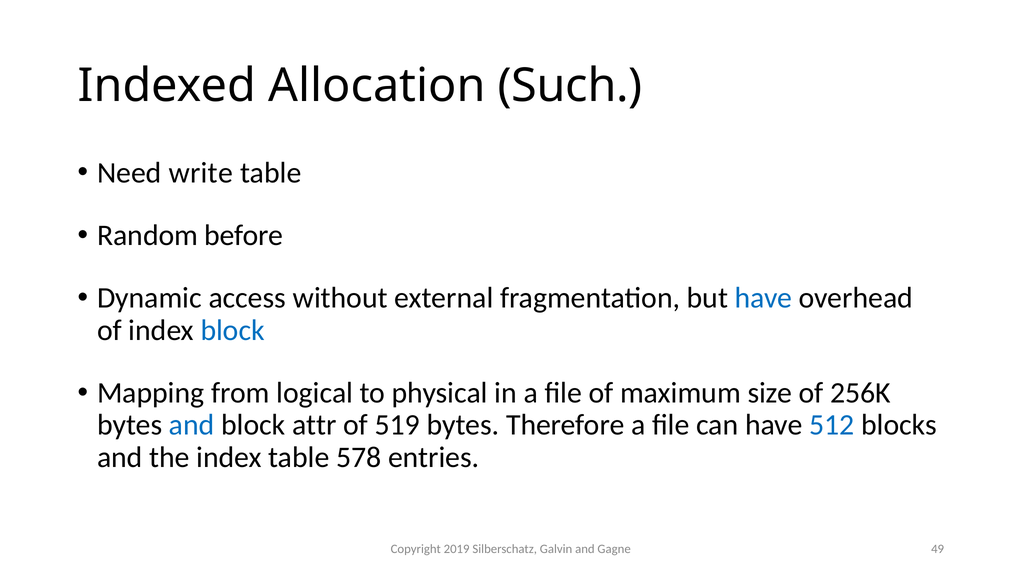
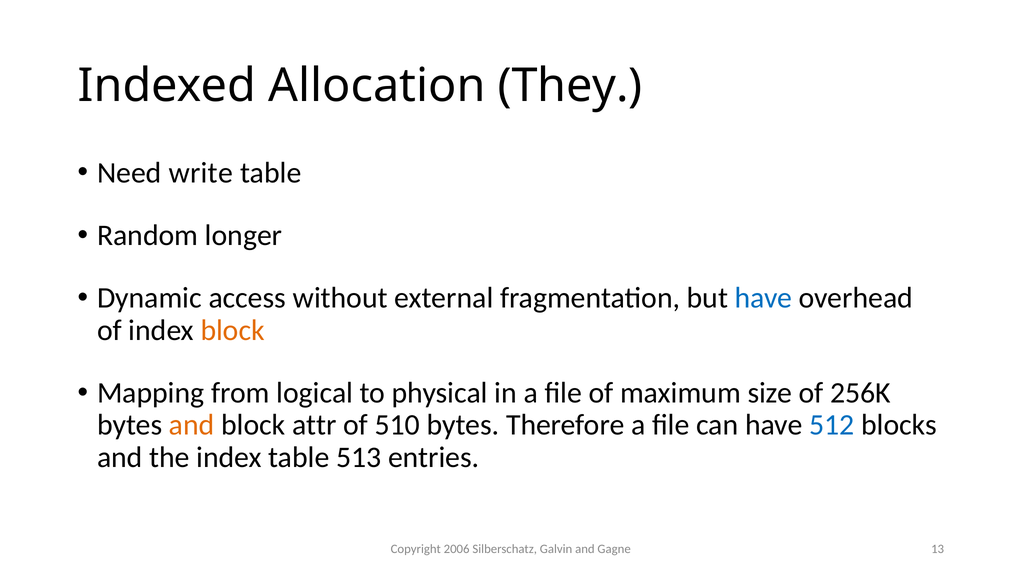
Such: Such -> They (570, 86)
before: before -> longer (244, 235)
block colour: blue -> orange (233, 330)
and colour: blue -> orange (192, 425)
519: 519 -> 510 (397, 425)
578: 578 -> 513 (359, 457)
2019: 2019 -> 2006 (457, 549)
49: 49 -> 13 (938, 549)
